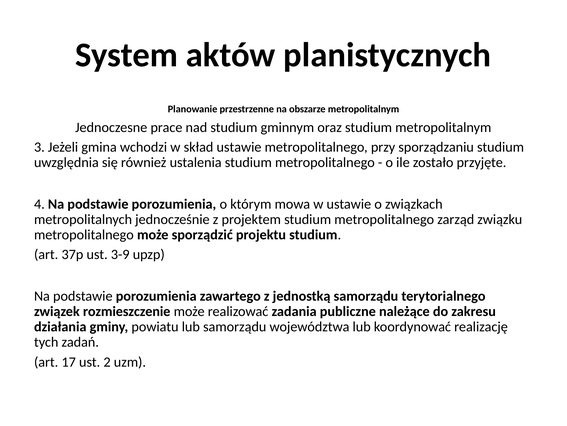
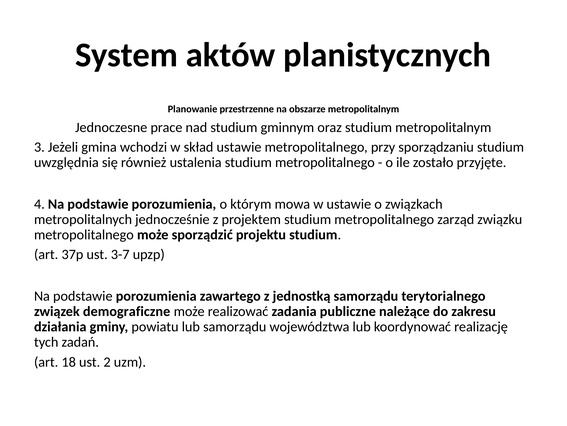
3-9: 3-9 -> 3-7 (120, 254)
rozmieszczenie: rozmieszczenie -> demograficzne (127, 311)
17: 17 -> 18 (69, 361)
